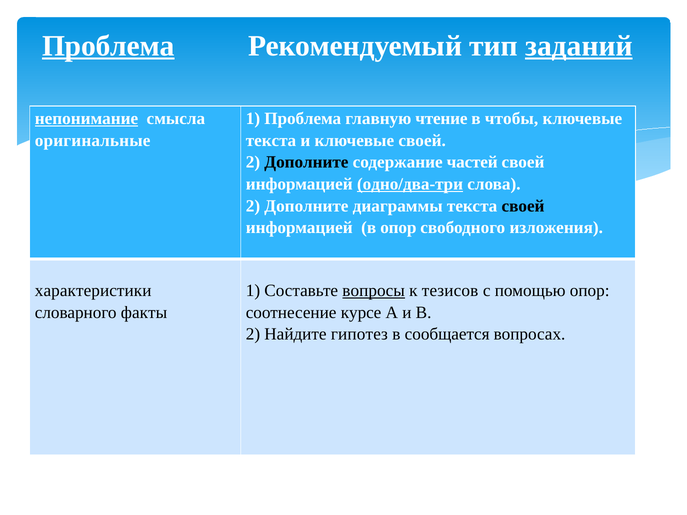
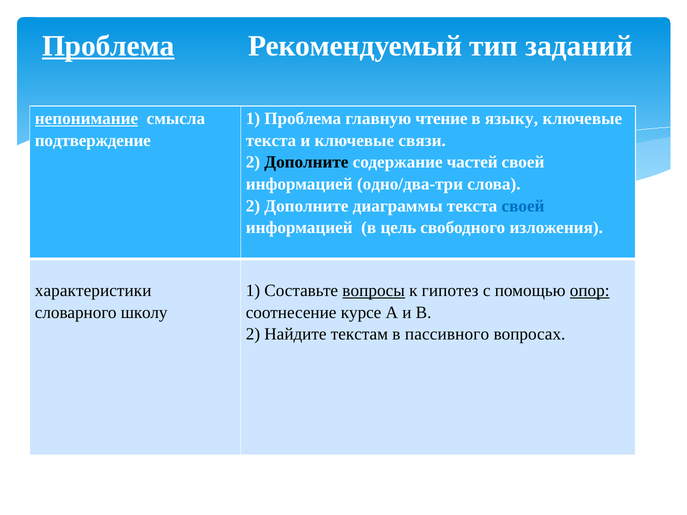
заданий underline: present -> none (579, 46)
чтобы: чтобы -> языку (511, 119)
оригинальные: оригинальные -> подтверждение (93, 140)
ключевые своей: своей -> связи (422, 140)
одно/два-три underline: present -> none (410, 184)
своей colour: black -> blue (523, 206)
в опор: опор -> цель (398, 228)
тезисов: тезисов -> гипотез (450, 291)
опор underline: none -> present (590, 291)
факты: факты -> школу (144, 313)
гипотез: гипотез -> текстам (359, 334)
сообщается: сообщается -> пассивного (447, 334)
